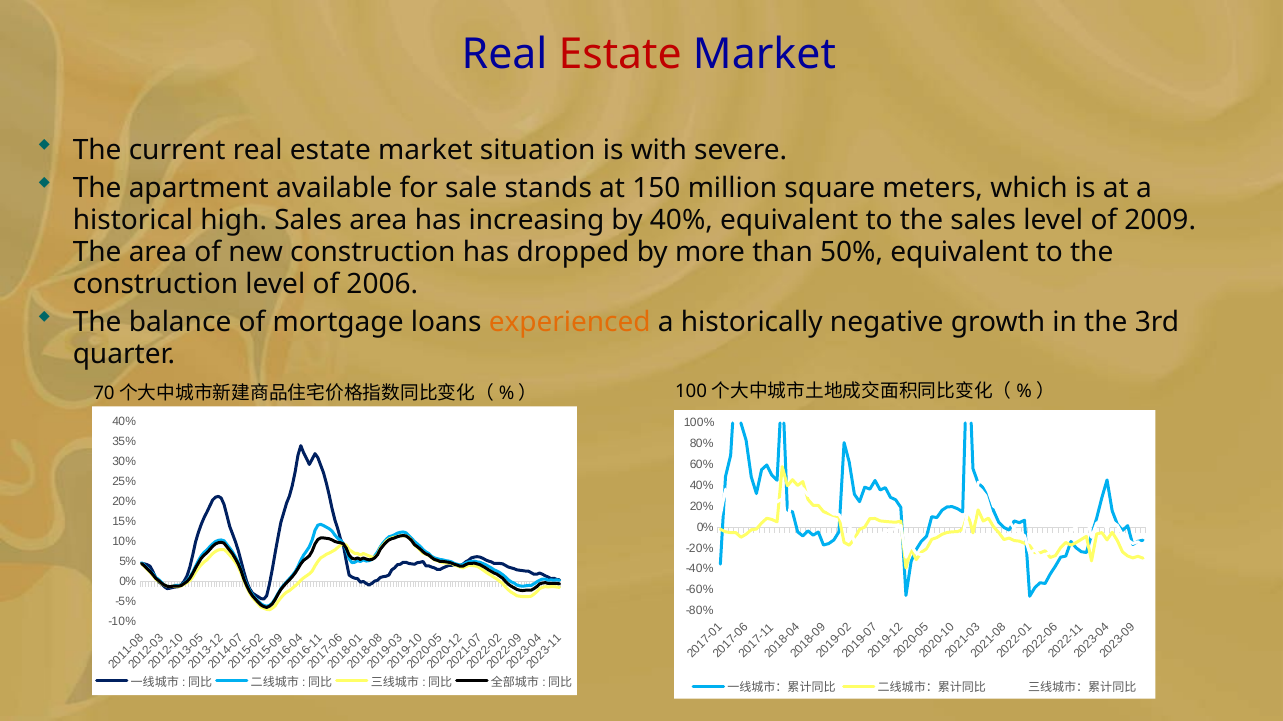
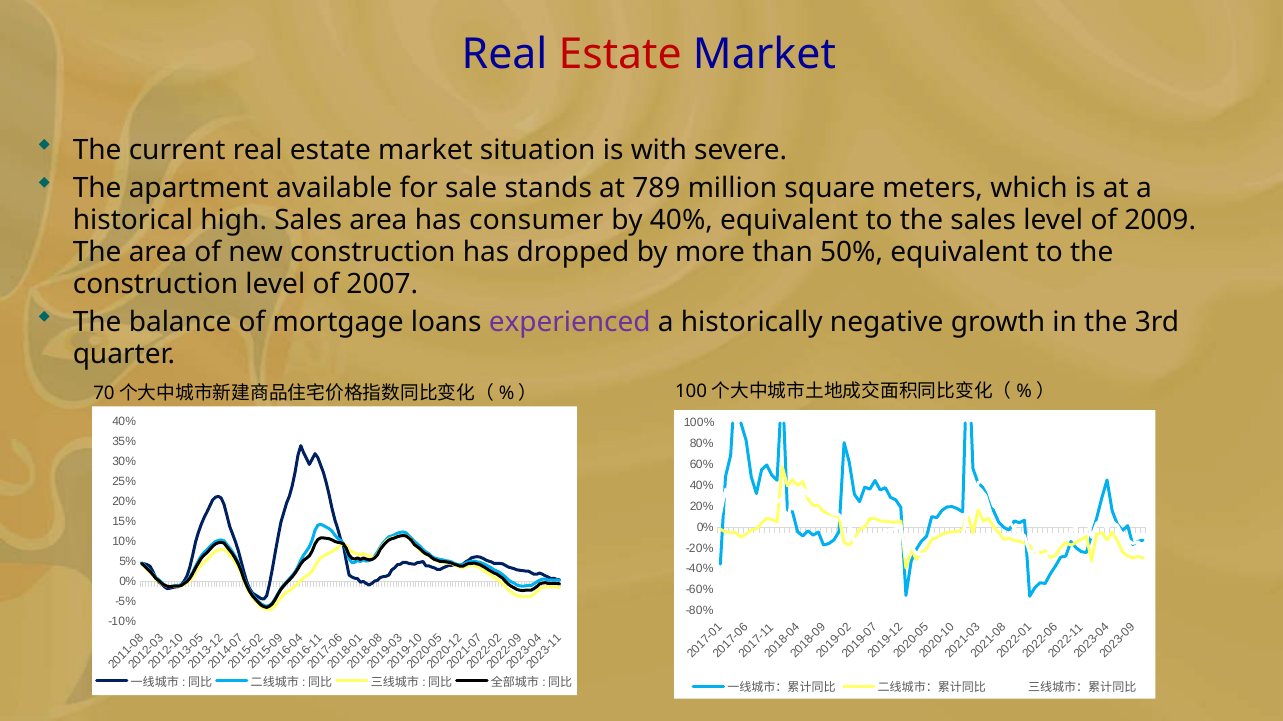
150: 150 -> 789 (656, 188)
increasing: increasing -> consumer (536, 220)
2006: 2006 -> 2007 (382, 285)
experienced colour: orange -> purple (570, 322)
